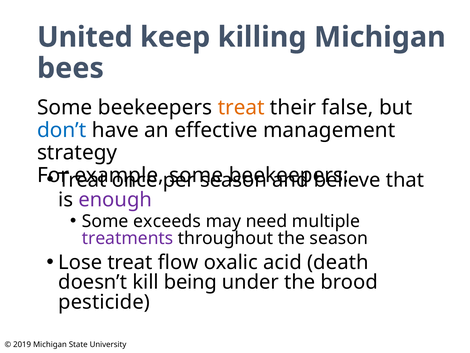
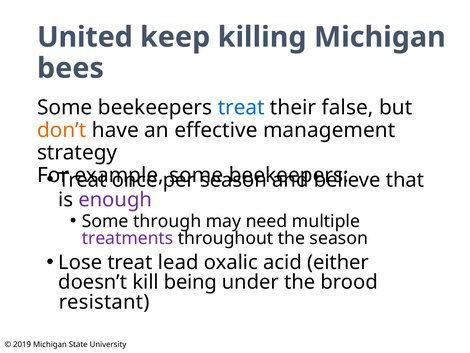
treat colour: orange -> blue (241, 107)
don’t colour: blue -> orange (62, 130)
exceeds: exceeds -> through (167, 221)
flow: flow -> lead (178, 262)
death: death -> either (338, 262)
pesticide: pesticide -> resistant (104, 302)
